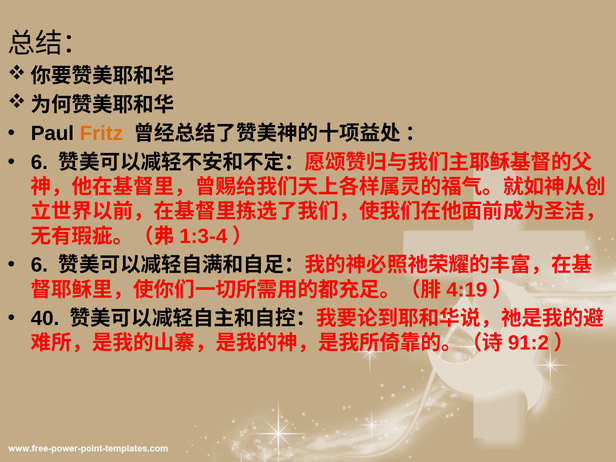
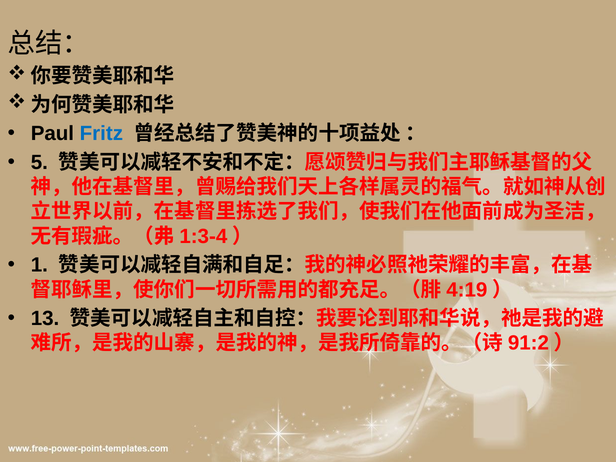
Fritz colour: orange -> blue (101, 134)
6: 6 -> 5 (39, 162)
6: 6 -> 1 (39, 265)
40: 40 -> 13 (45, 318)
